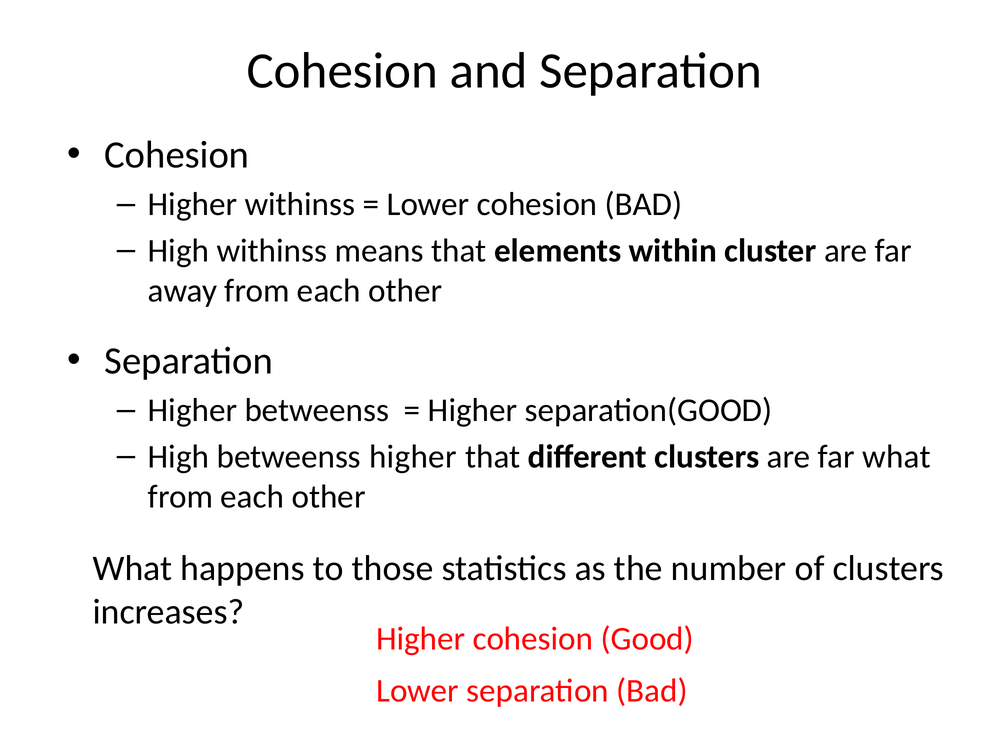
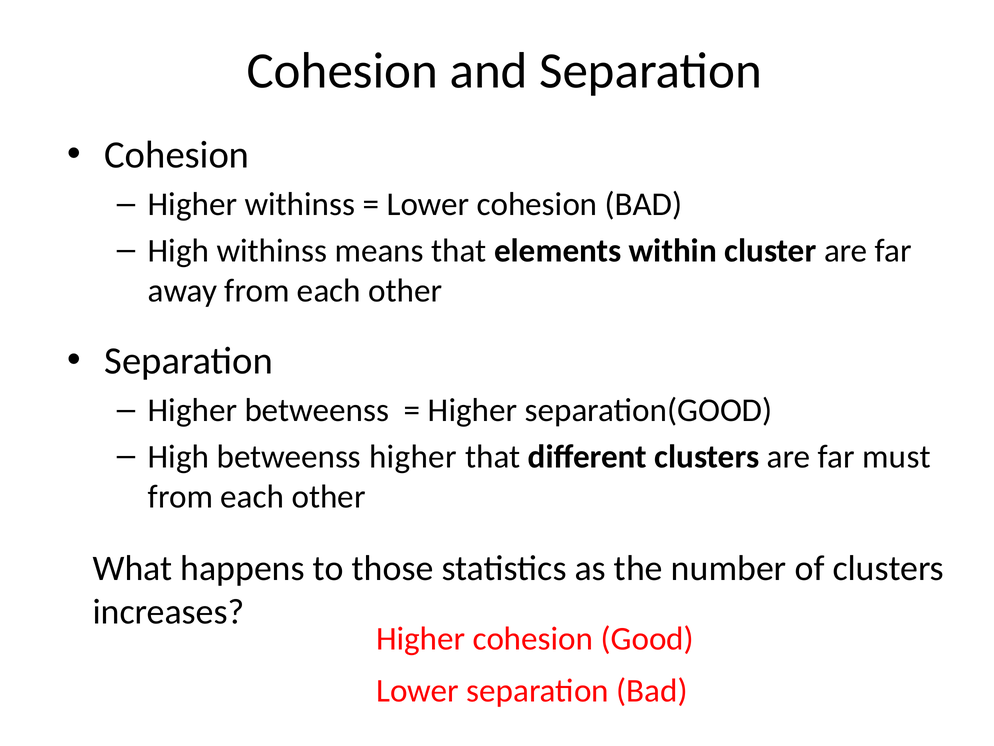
far what: what -> must (896, 457)
